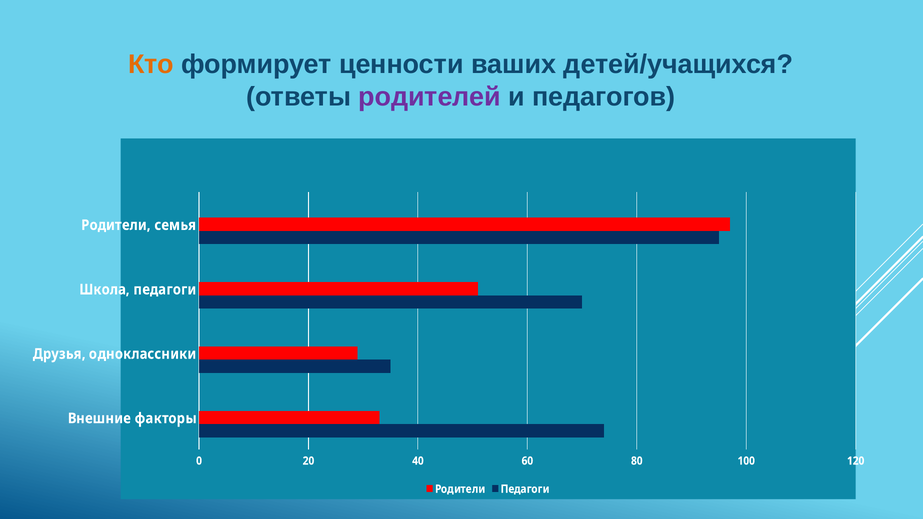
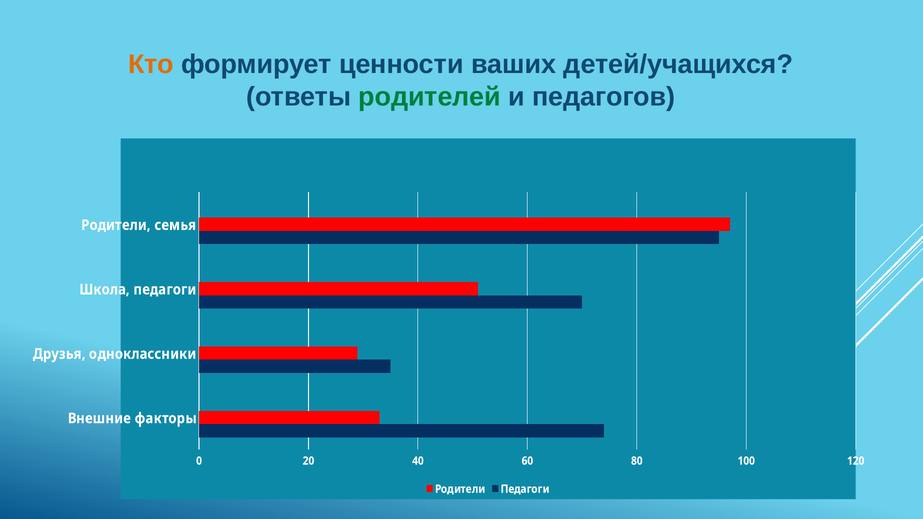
родителей colour: purple -> green (430, 97)
